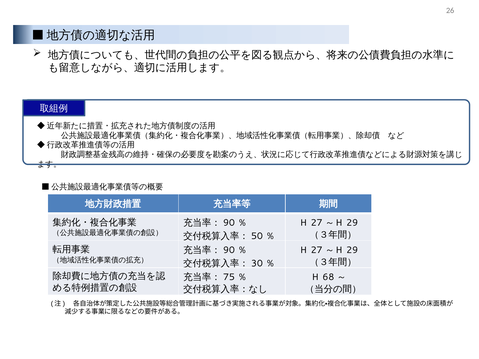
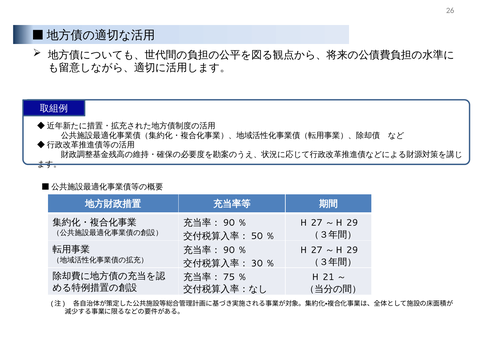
68: 68 -> 21 (328, 277)
